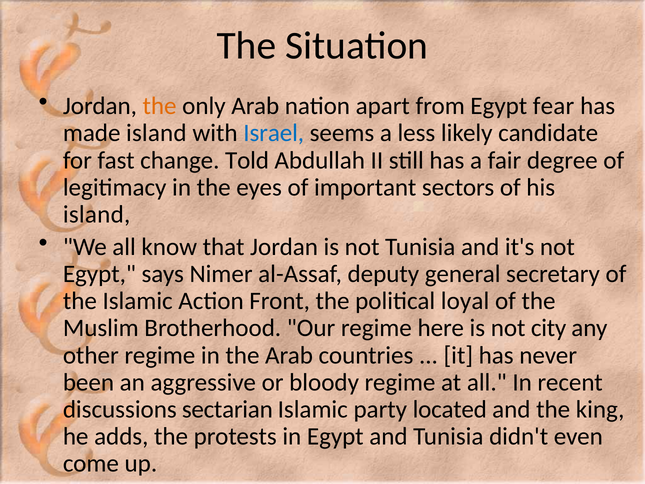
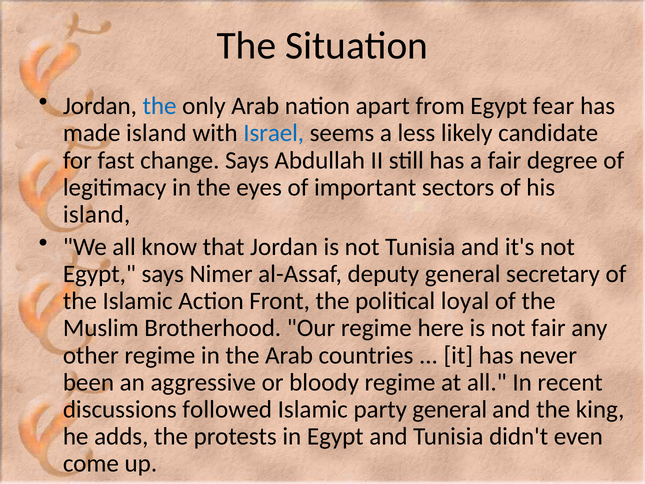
the colour: orange -> blue (160, 106)
change Told: Told -> Says (247, 160)
not city: city -> fair (548, 328)
sectarian: sectarian -> followed (227, 409)
party located: located -> general (450, 409)
